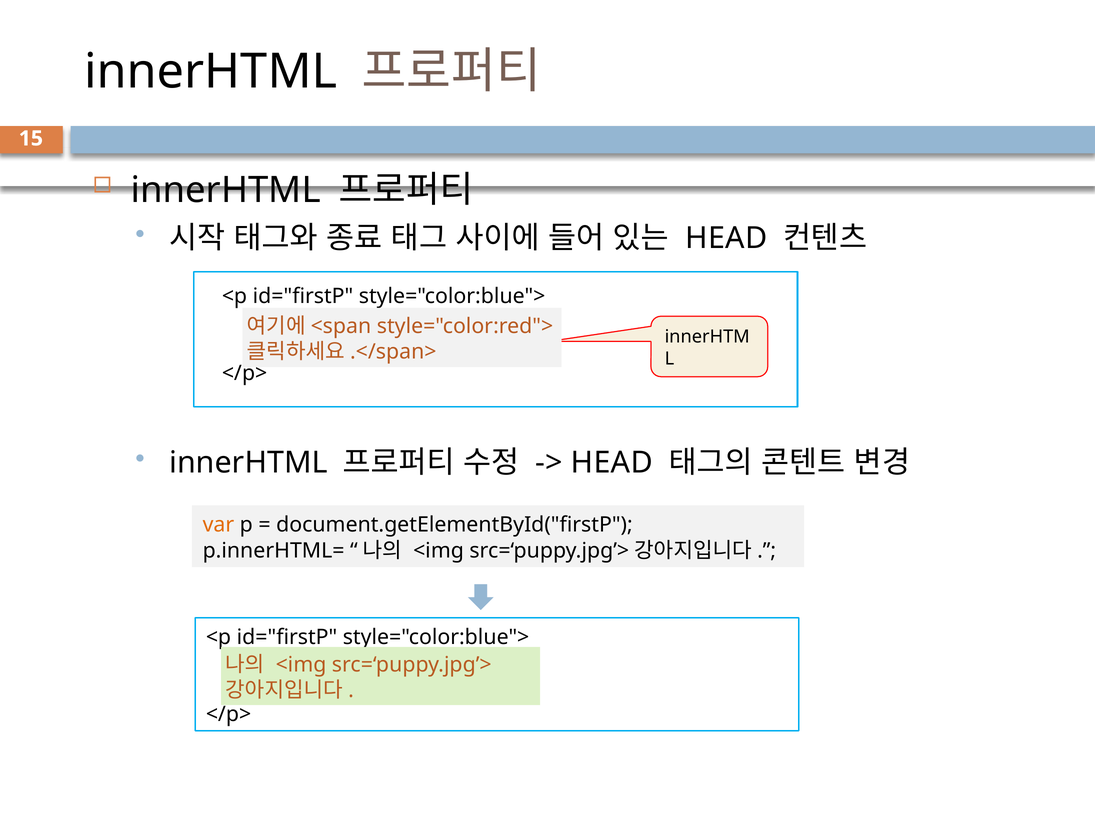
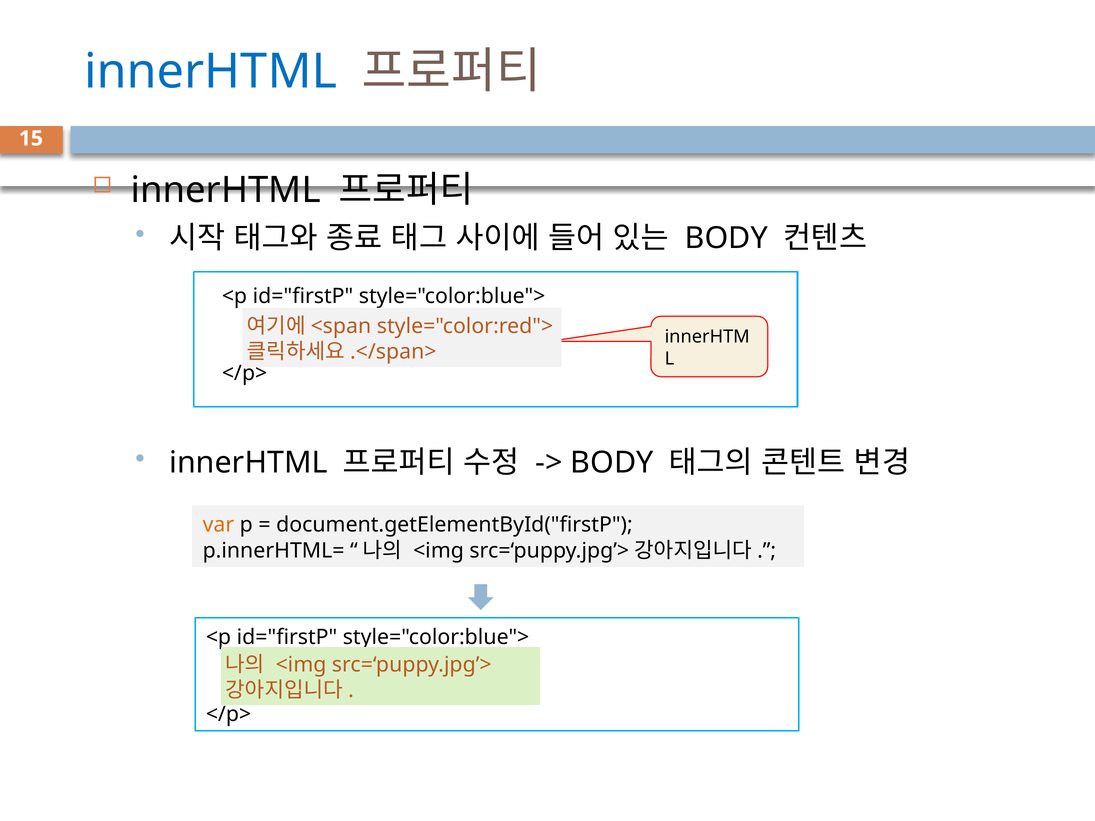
innerHTML colour: black -> blue (211, 71)
HEAD: HEAD -> BODY (726, 238)
HEAD: HEAD -> BODY (612, 463)
